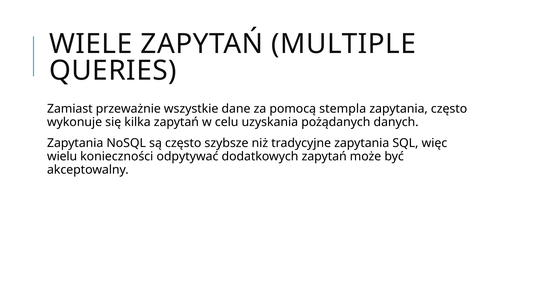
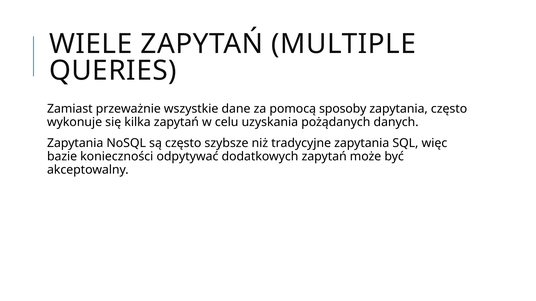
stempla: stempla -> sposoby (343, 109)
wielu: wielu -> bazie (62, 157)
